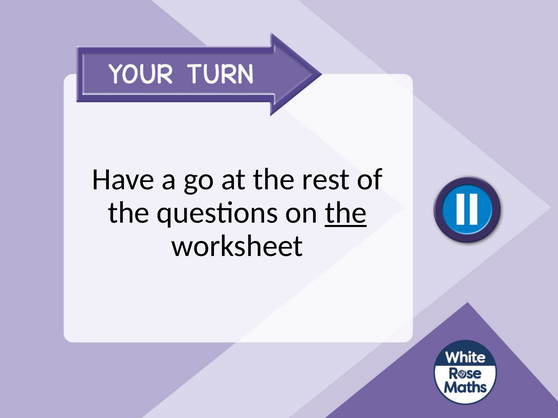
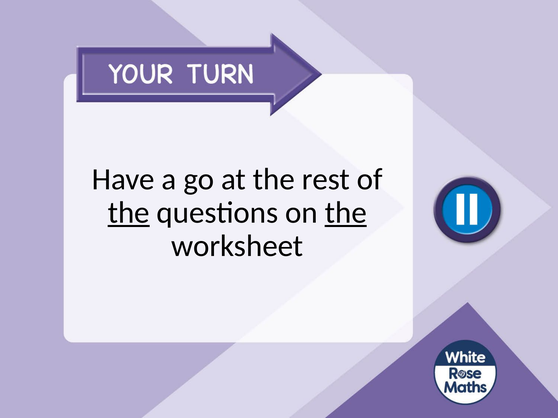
the underline: none -> present (129, 213)
